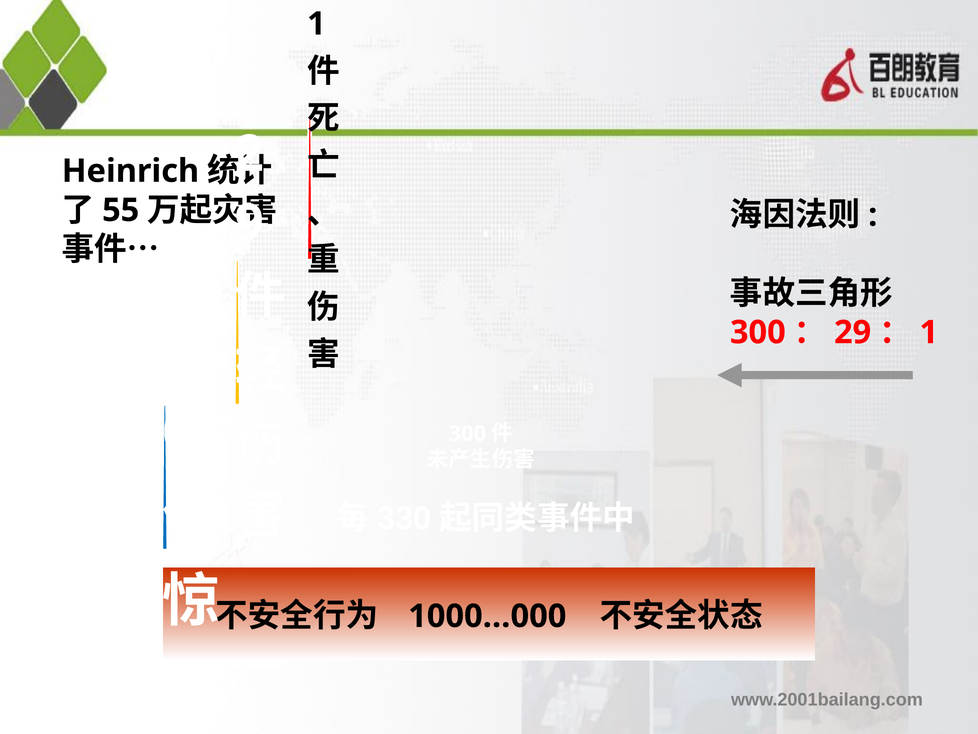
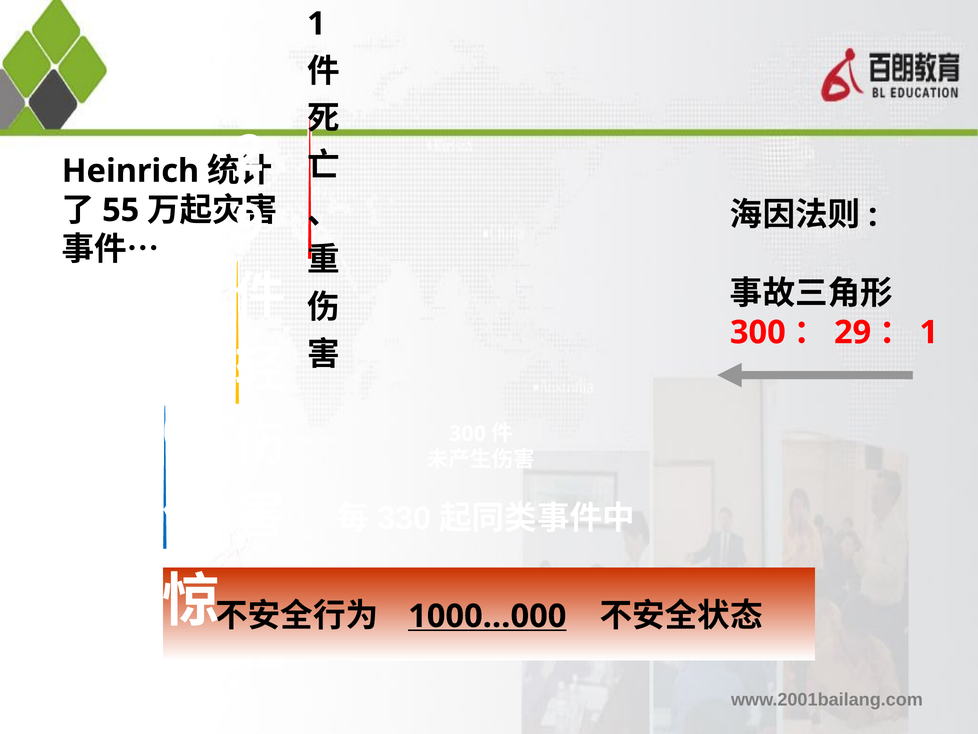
1000…000 underline: none -> present (487, 616)
